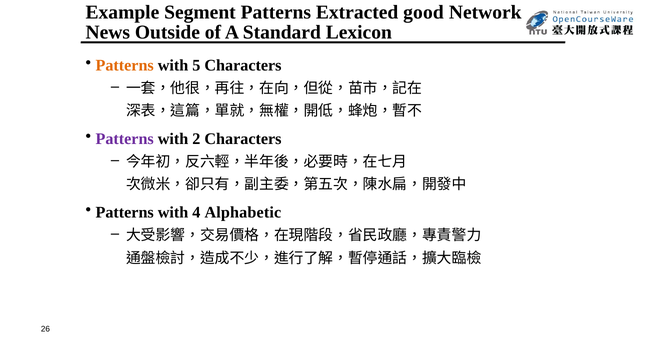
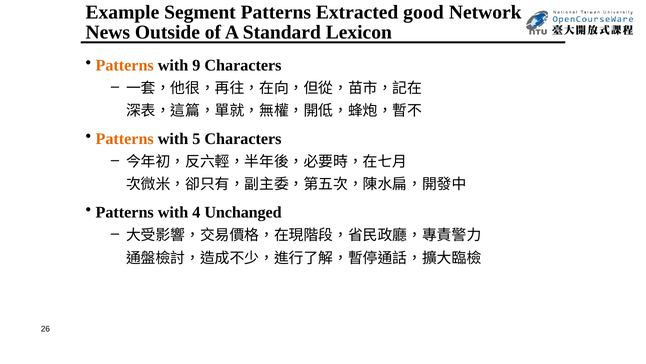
5: 5 -> 9 (196, 65)
Patterns colour: purple -> orange (125, 139)
2: 2 -> 5 (196, 139)
Alphabetic: Alphabetic -> Unchanged (243, 212)
